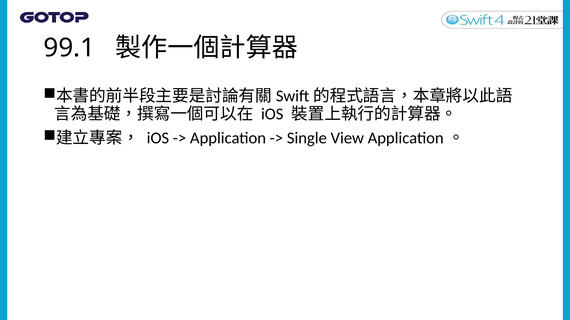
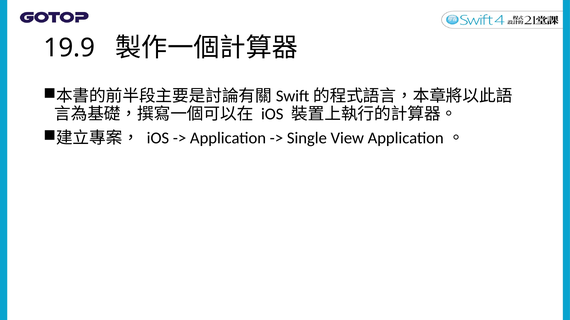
99.1: 99.1 -> 19.9 (69, 48)
